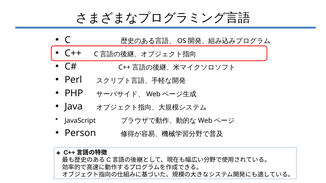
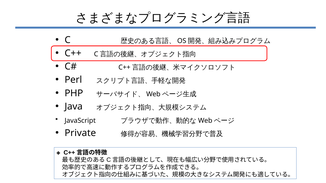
Person: Person -> Private (80, 133)
